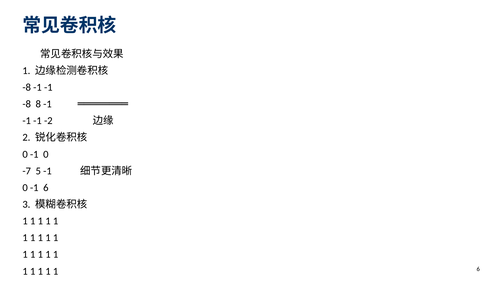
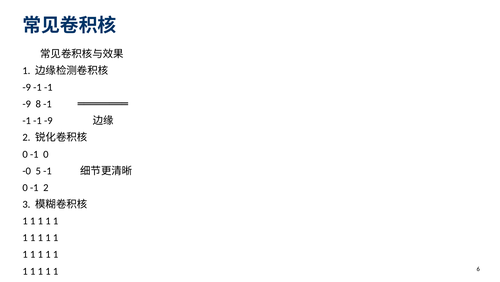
-8: -8 -> -9 (27, 87)
-8: -8 -> -9 (27, 104)
-2: -2 -> -9 (48, 120)
-7: -7 -> -0 (27, 170)
-1 6: 6 -> 2 (46, 187)
